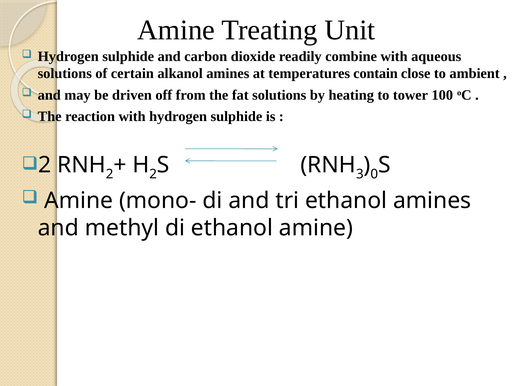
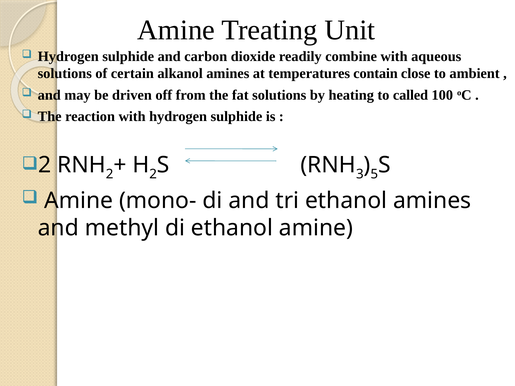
tower: tower -> called (411, 95)
0: 0 -> 5 (374, 174)
